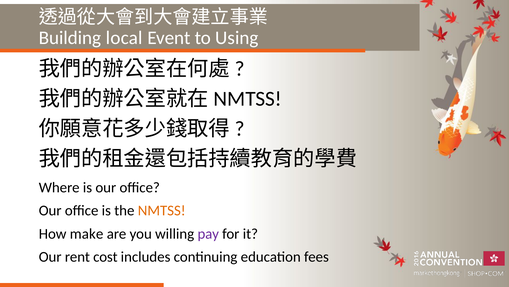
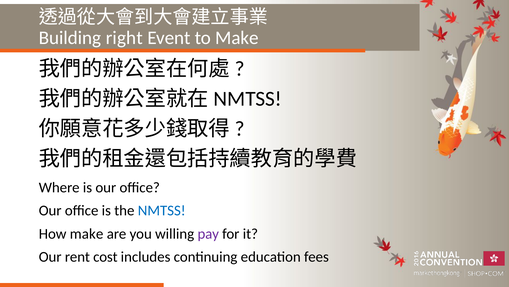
local: local -> right (124, 38)
to Using: Using -> Make (237, 38)
NMTSS colour: orange -> blue (162, 210)
